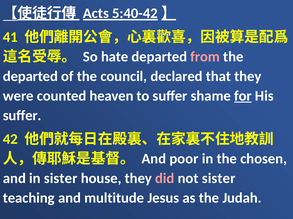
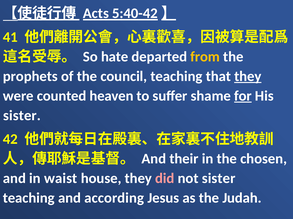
from colour: pink -> yellow (205, 57)
departed: departed -> prophets (30, 76)
council declared: declared -> teaching (176, 76)
they underline: none -> present (248, 76)
suffer: suffer -> sister (22, 116)
poor: poor -> their (184, 159)
in sister: sister -> waist (61, 179)
multitude: multitude -> according (114, 199)
